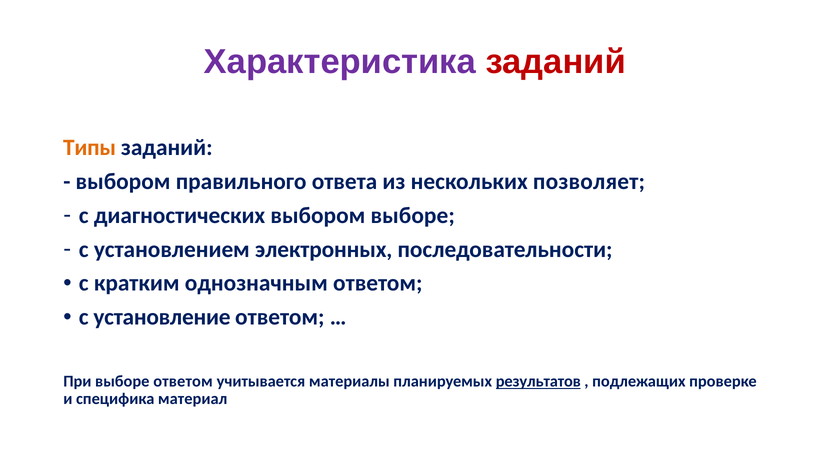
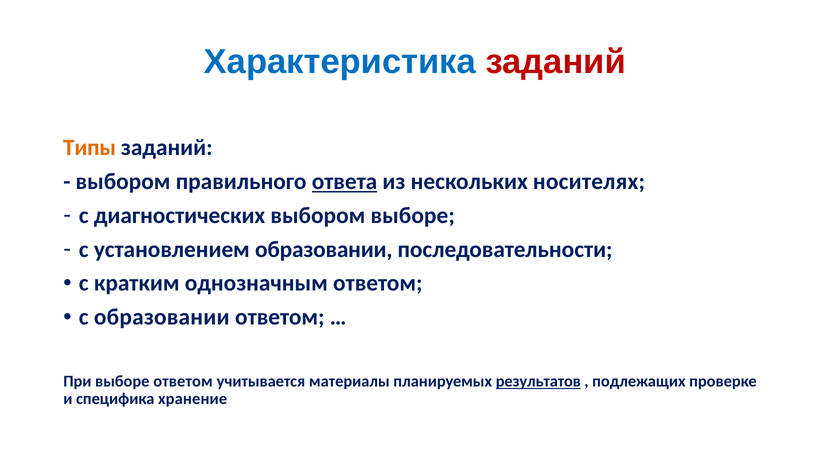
Характеристика colour: purple -> blue (340, 62)
ответа underline: none -> present (344, 181)
позволяет: позволяет -> носителях (589, 181)
установлением электронных: электронных -> образовании (324, 249)
с установление: установление -> образовании (162, 317)
материал: материал -> хранение (193, 399)
